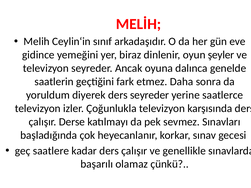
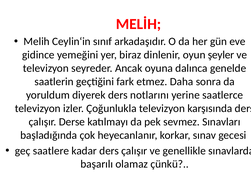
ders seyreder: seyreder -> notlarını (149, 95)
